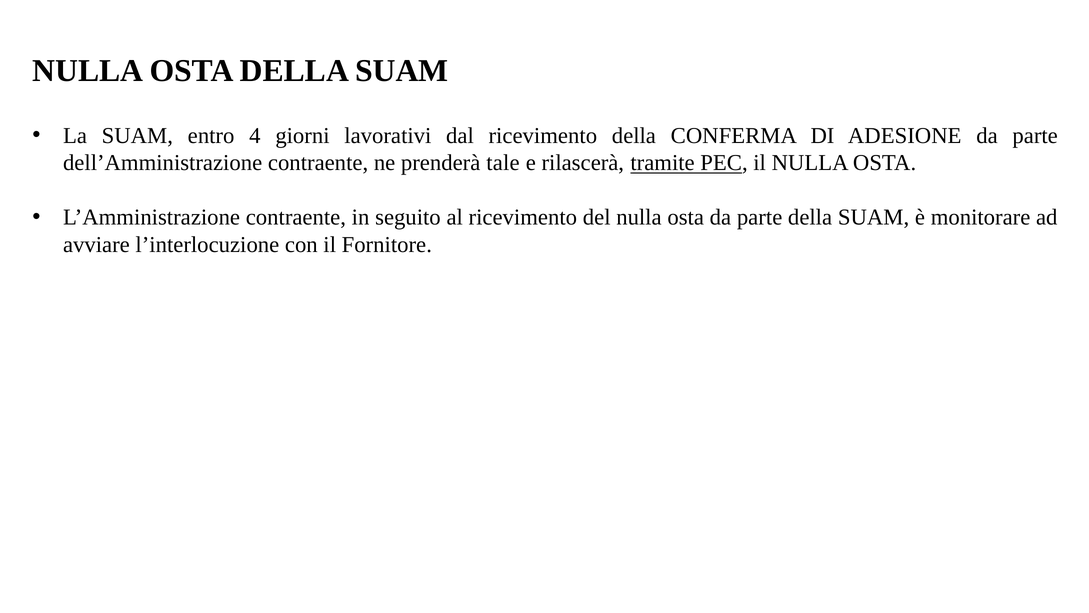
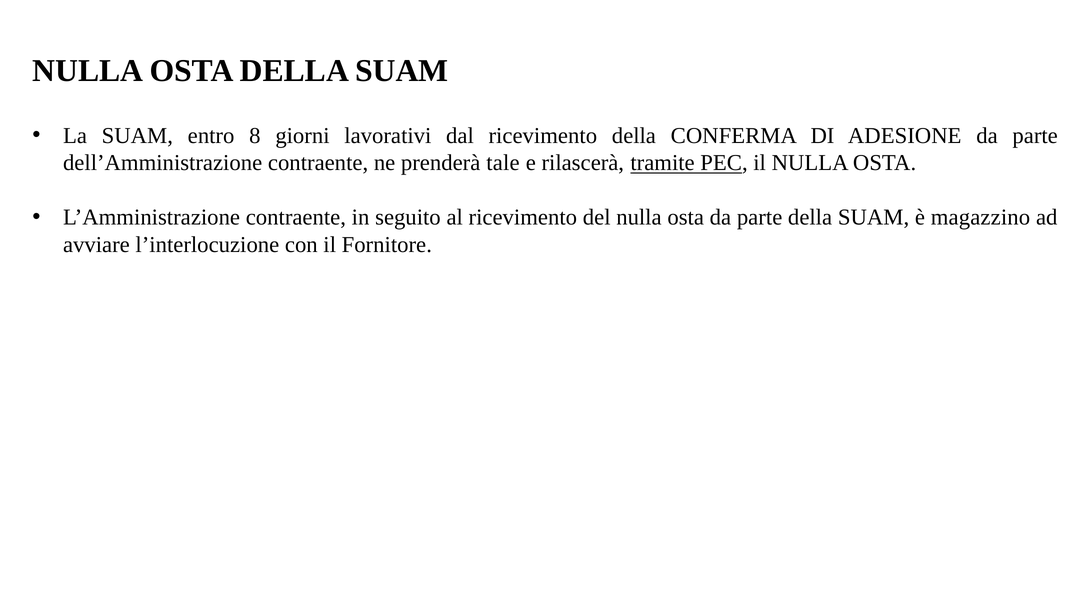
4: 4 -> 8 (255, 136)
monitorare: monitorare -> magazzino (980, 217)
